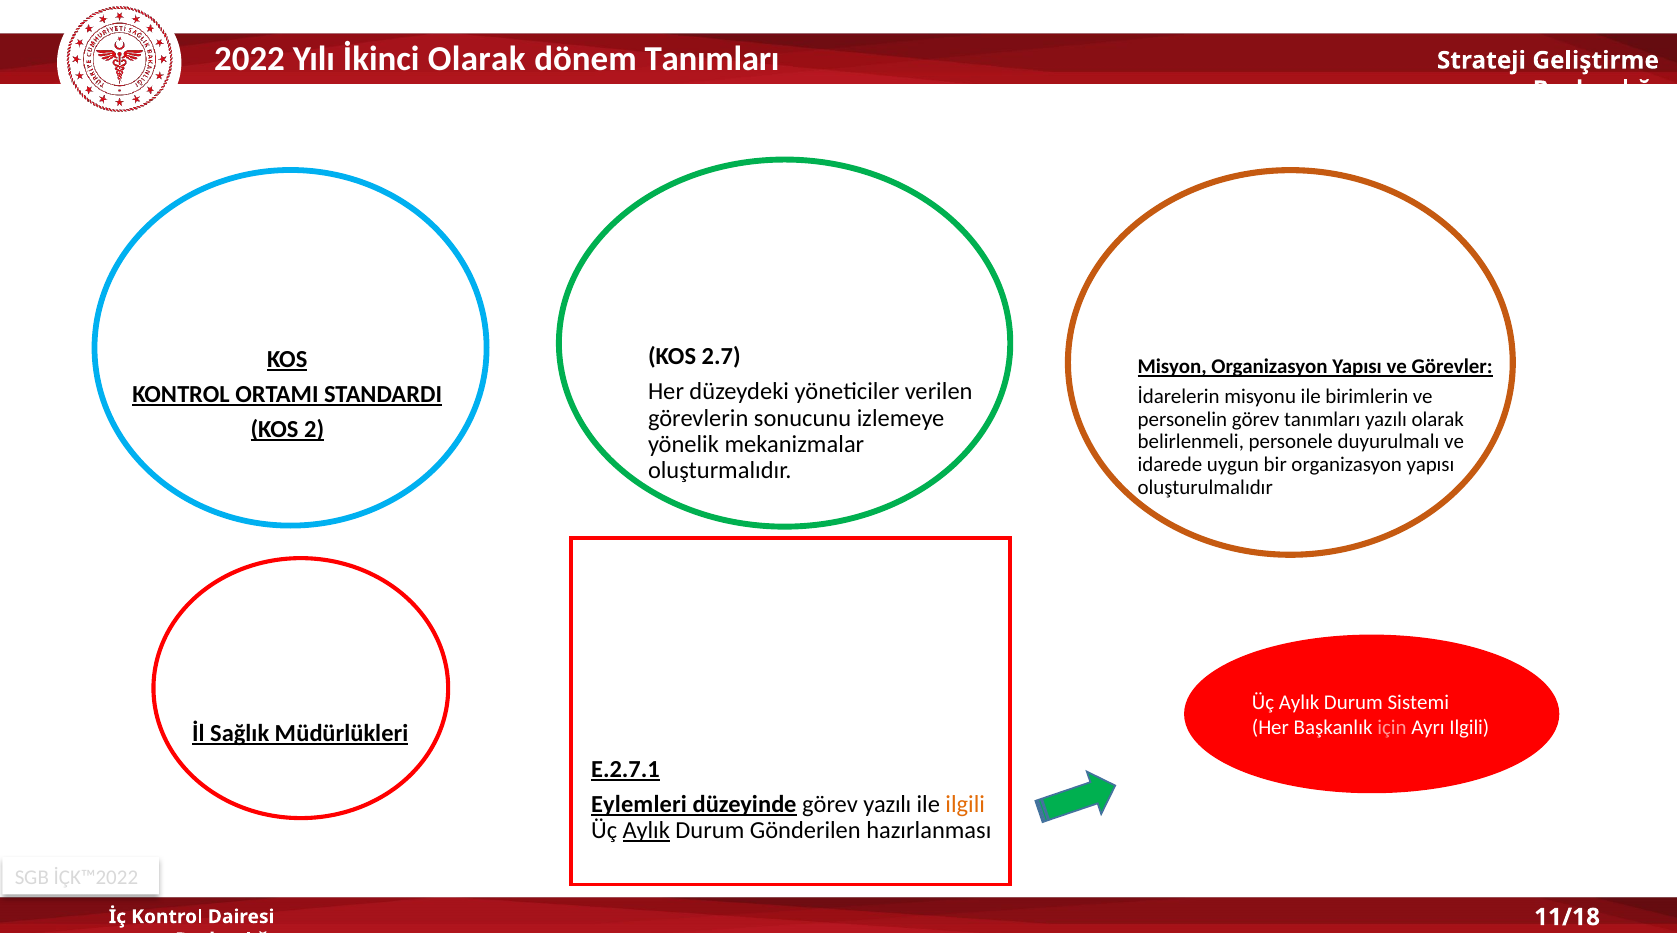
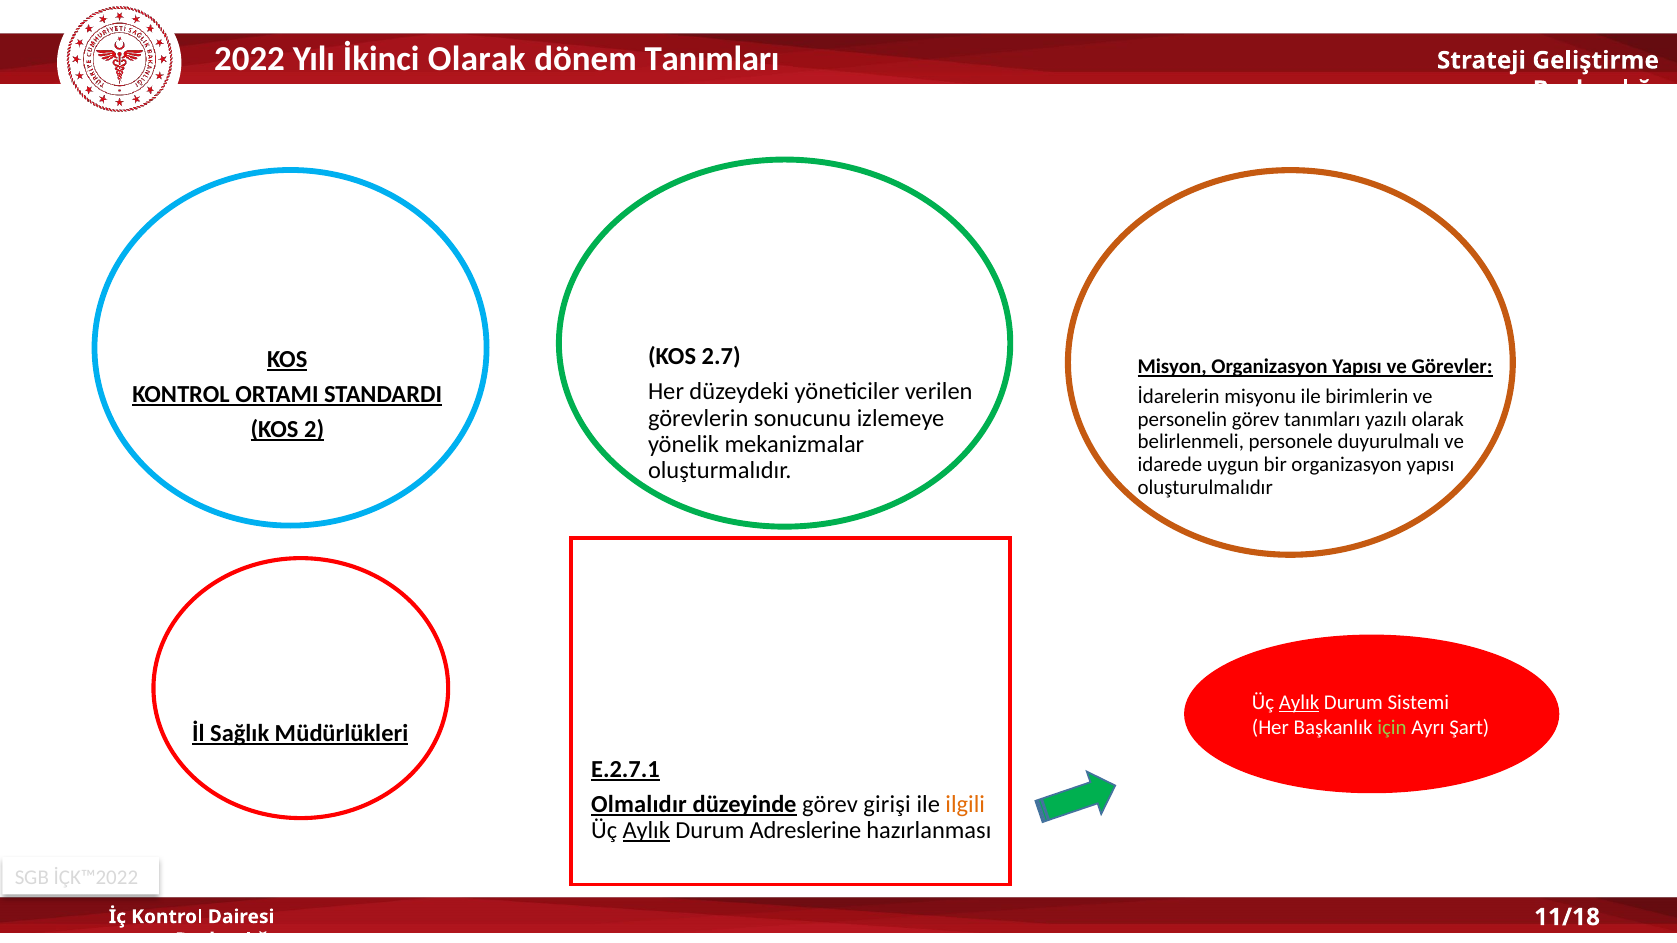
Aylık underline: none -> present (1299, 703)
için colour: pink -> light green (1392, 728)
Ayrı Ilgili: Ilgili -> Şart (1469, 728)
Eylemleri: Eylemleri -> Olmalıdır (639, 805)
görev yazılı: yazılı -> girişi (887, 805)
Gönderilen: Gönderilen -> Adreslerine (805, 831)
